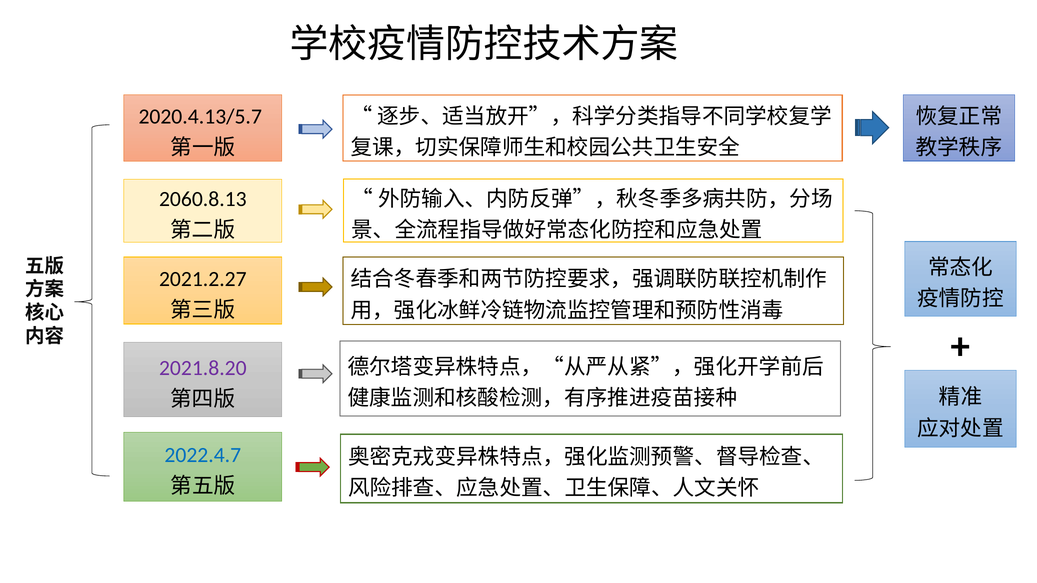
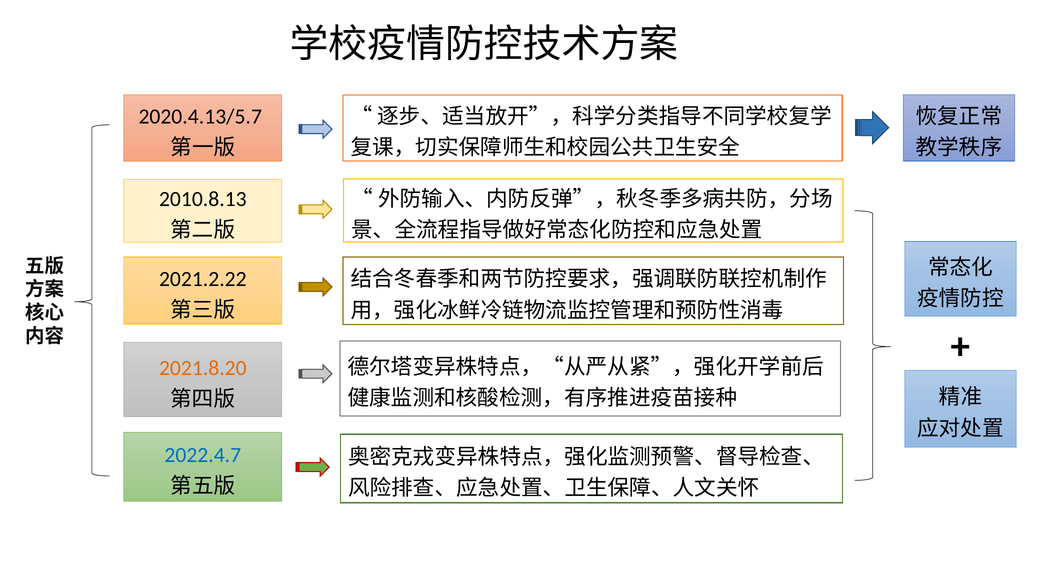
2060.8.13: 2060.8.13 -> 2010.8.13 (203, 199)
2021.2.27: 2021.2.27 -> 2021.2.22 (203, 279)
2021.8.20 colour: purple -> orange (203, 368)
